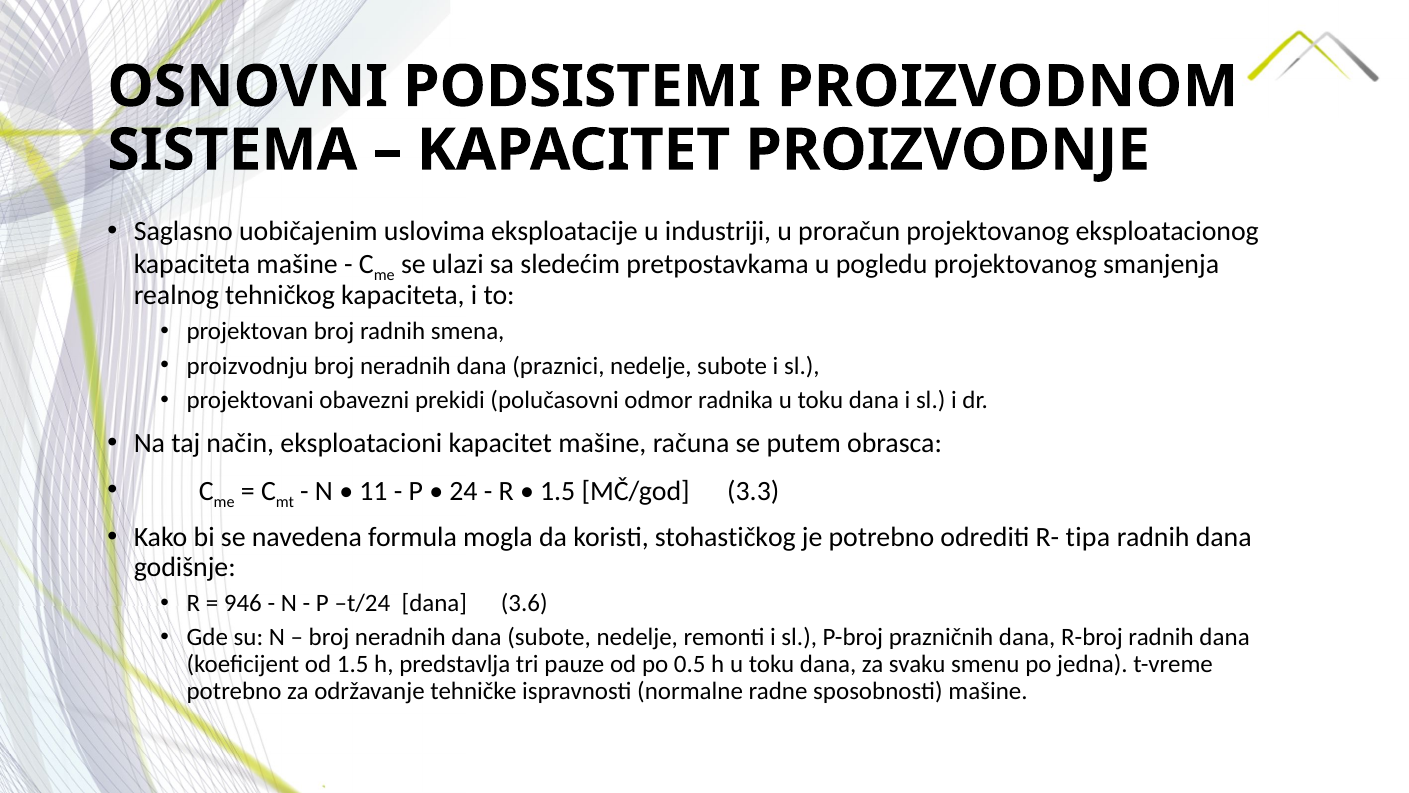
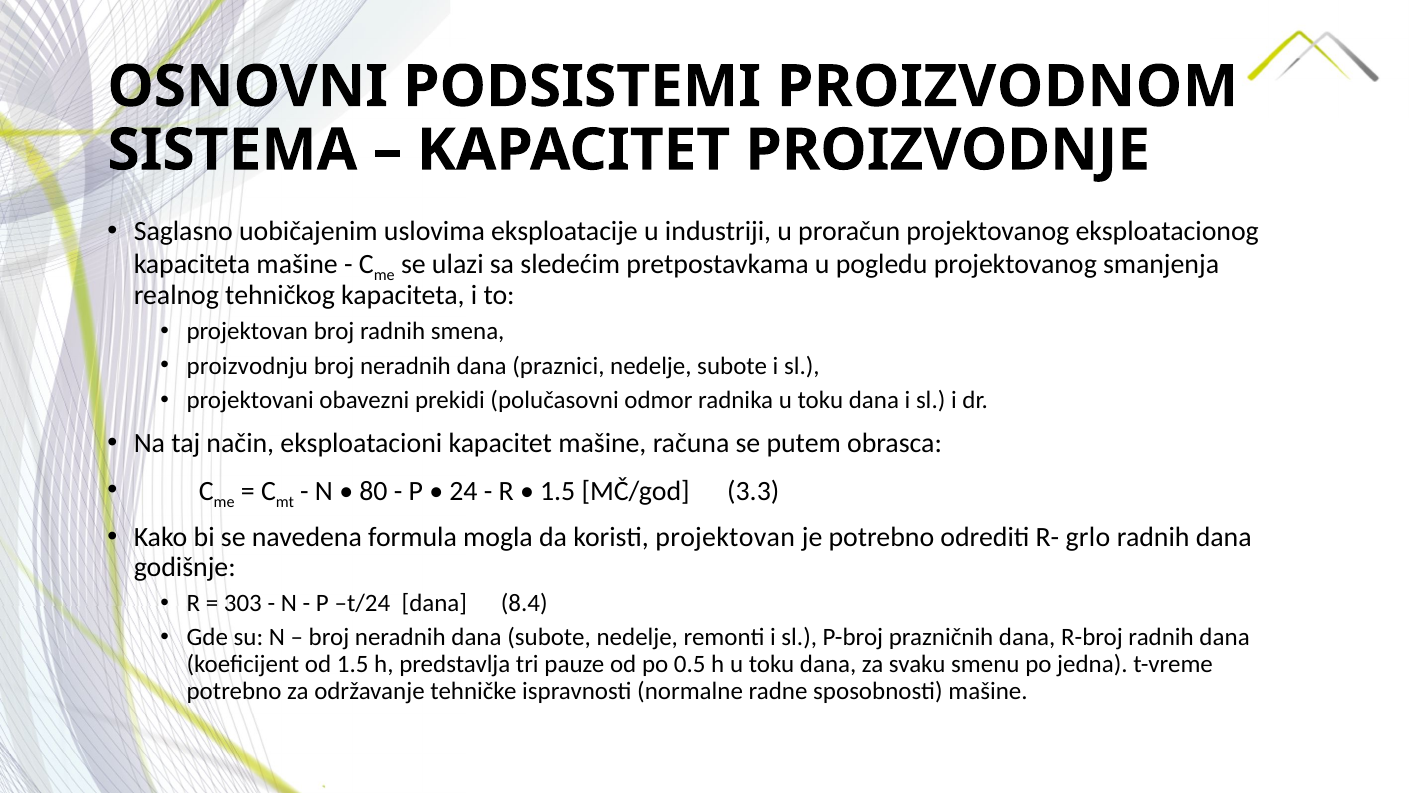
11: 11 -> 80 (373, 491)
koristi stohastičkog: stohastičkog -> projektovan (725, 537)
tipa: tipa -> grlo (1088, 537)
946: 946 -> 303 (243, 603)
3.6: 3.6 -> 8.4 (524, 603)
